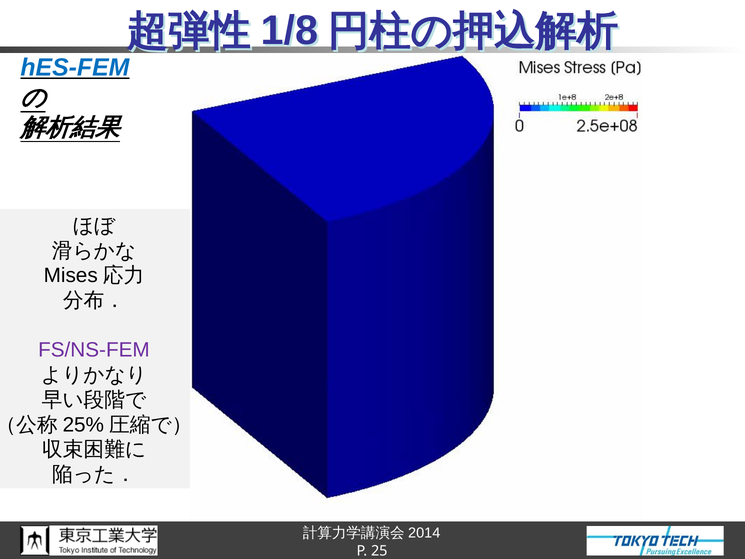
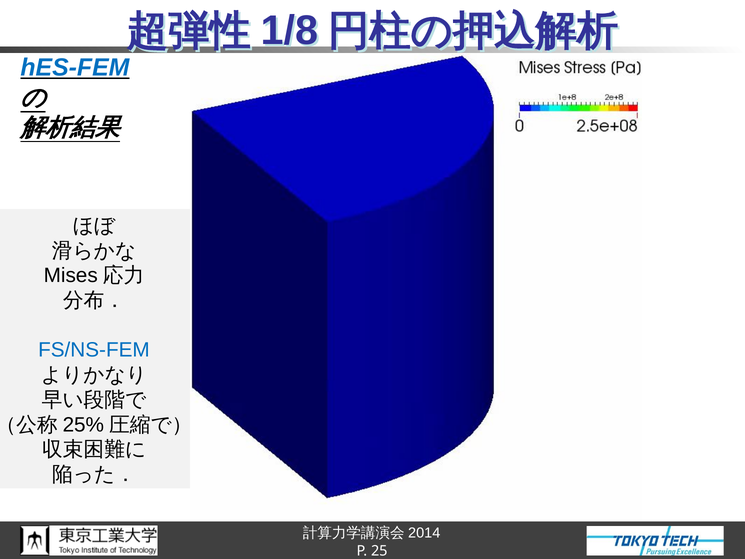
FS/NS-FEM colour: purple -> blue (94, 350)
